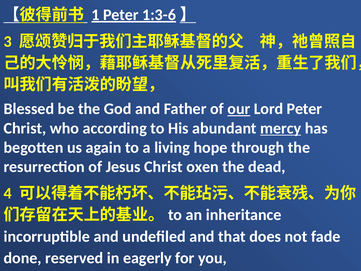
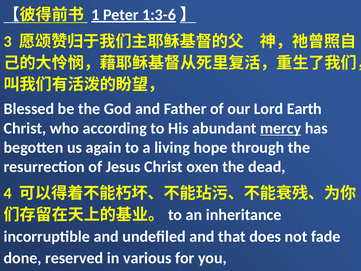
our underline: present -> none (239, 109)
Lord Peter: Peter -> Earth (304, 109)
eagerly: eagerly -> various (147, 258)
